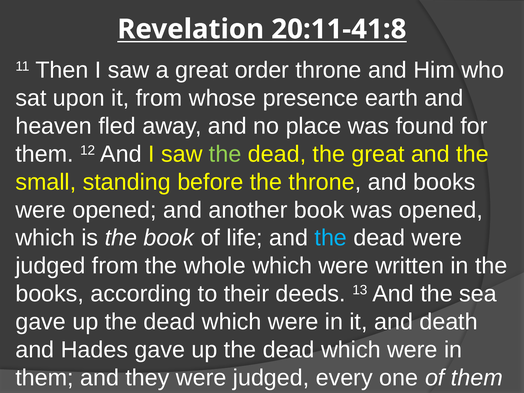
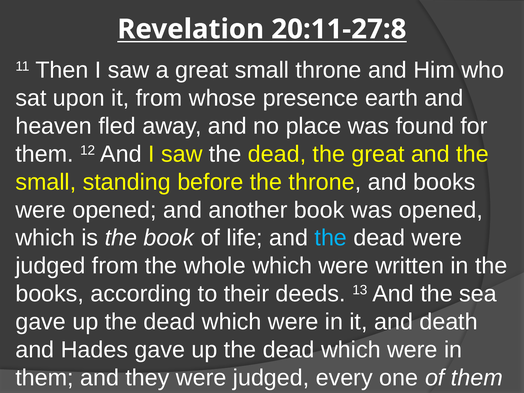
20:11-41:8: 20:11-41:8 -> 20:11-27:8 (339, 29)
great order: order -> small (262, 70)
the colour: light green -> white (225, 154)
